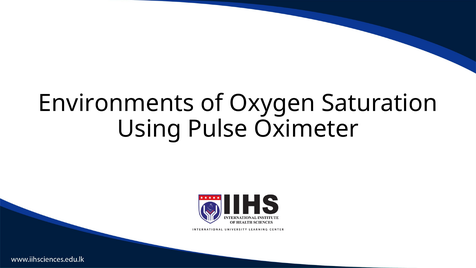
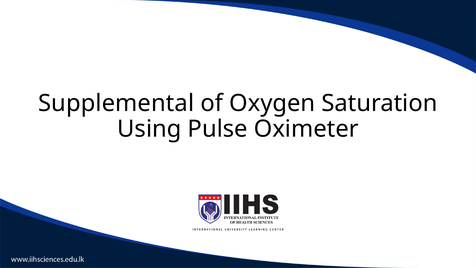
Environments: Environments -> Supplemental (116, 103)
